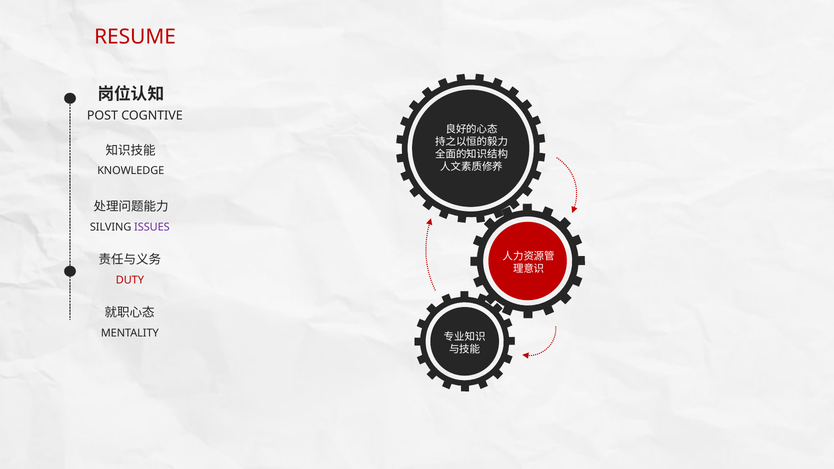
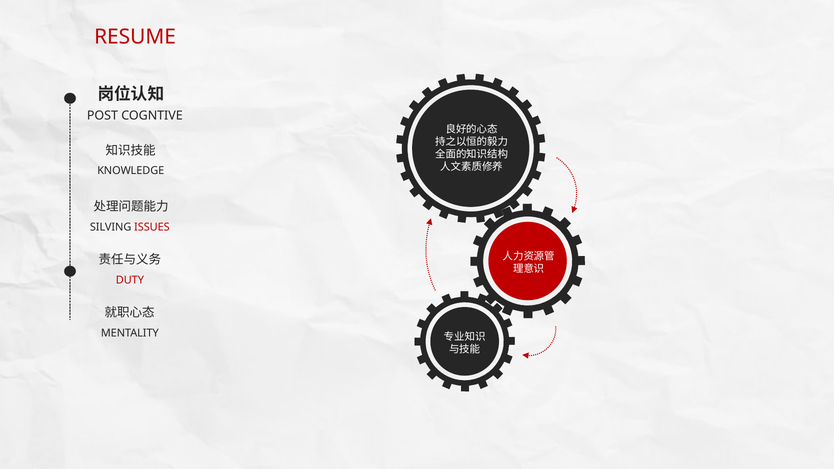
ISSUES colour: purple -> red (152, 227)
